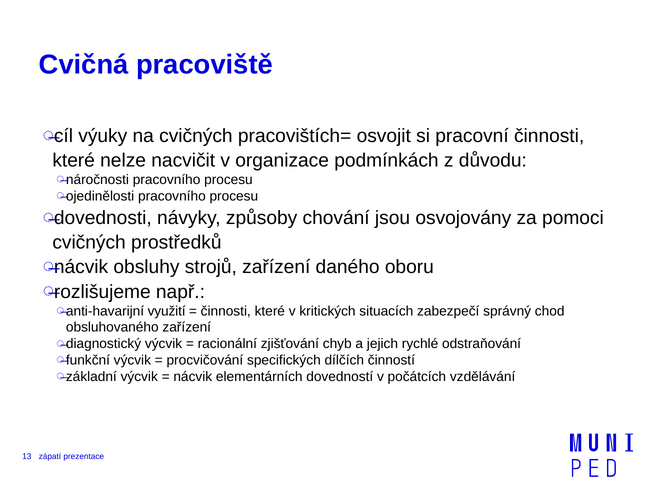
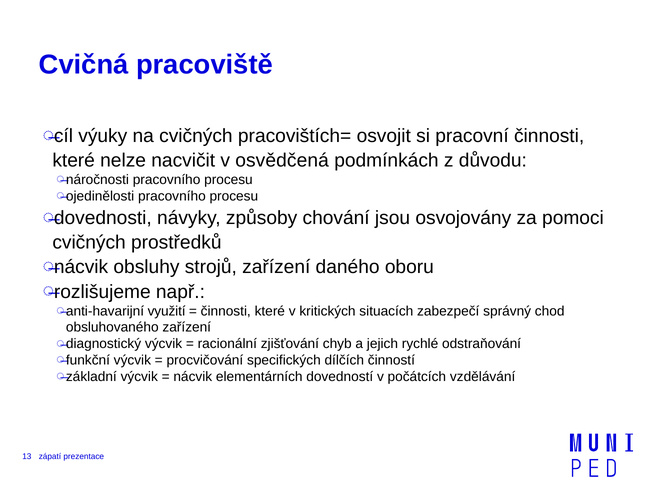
organizace: organizace -> osvědčená (282, 161)
